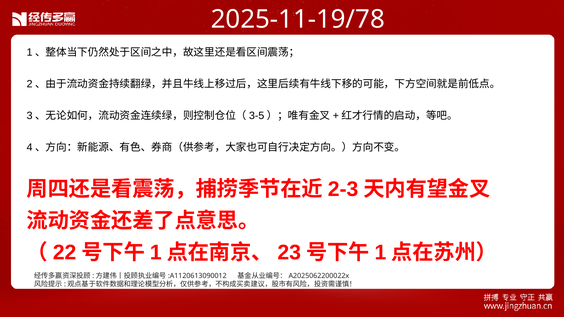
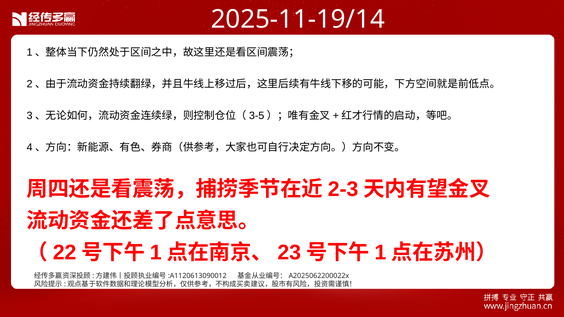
2025-11-19/78: 2025-11-19/78 -> 2025-11-19/14 (298, 19)
